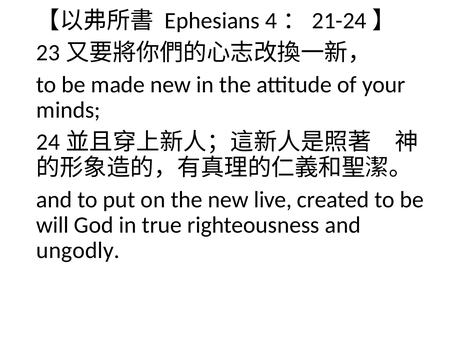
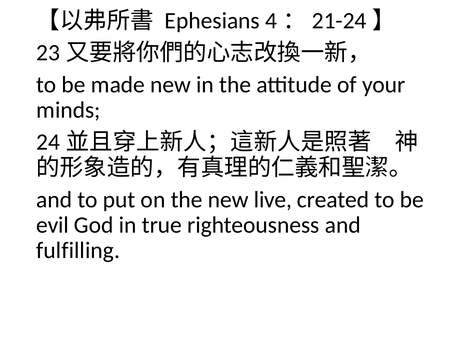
will: will -> evil (53, 225)
ungodly: ungodly -> fulfilling (78, 250)
